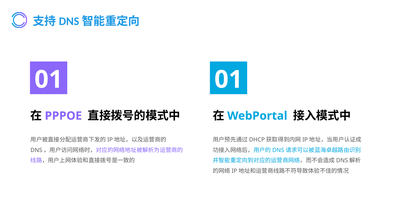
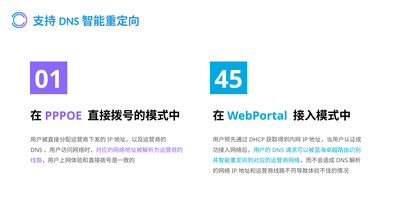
01 01: 01 -> 45 (229, 80)
